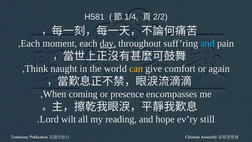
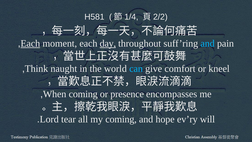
Each underline: none -> present (30, 43)
can colour: yellow -> light blue (136, 69)
again: again -> kneel (219, 69)
wilt: wilt -> tear (68, 119)
my reading: reading -> coming (121, 119)
still: still -> will (207, 119)
